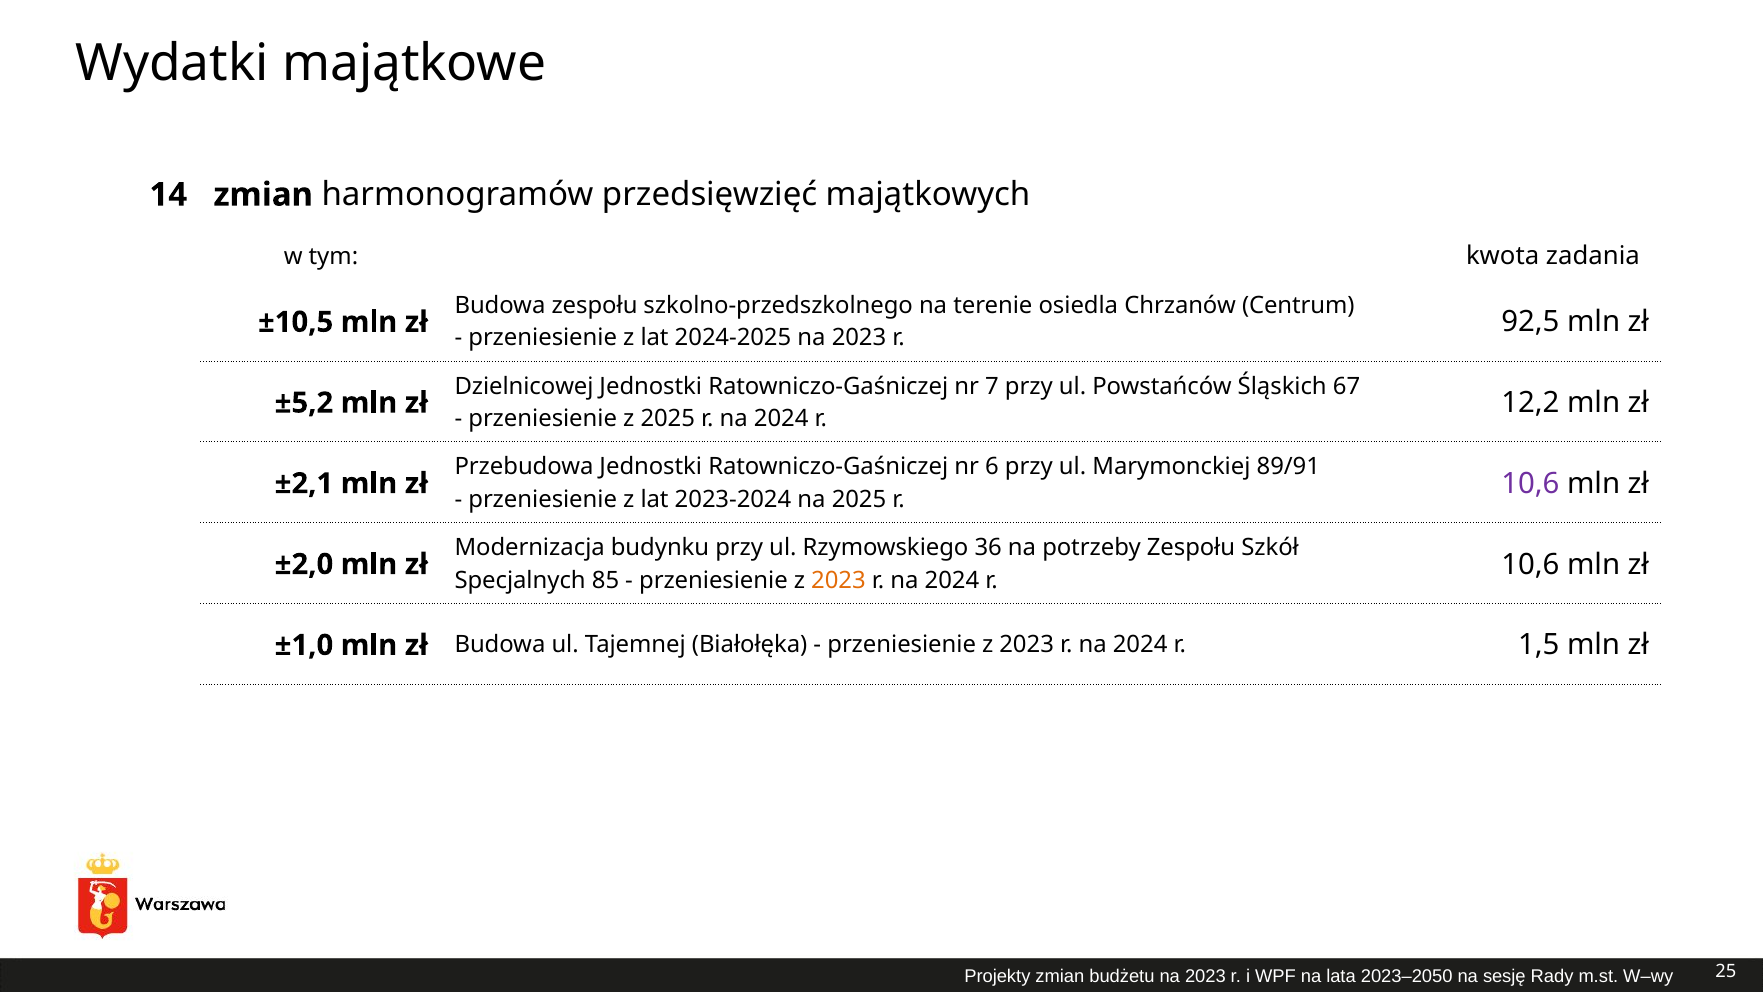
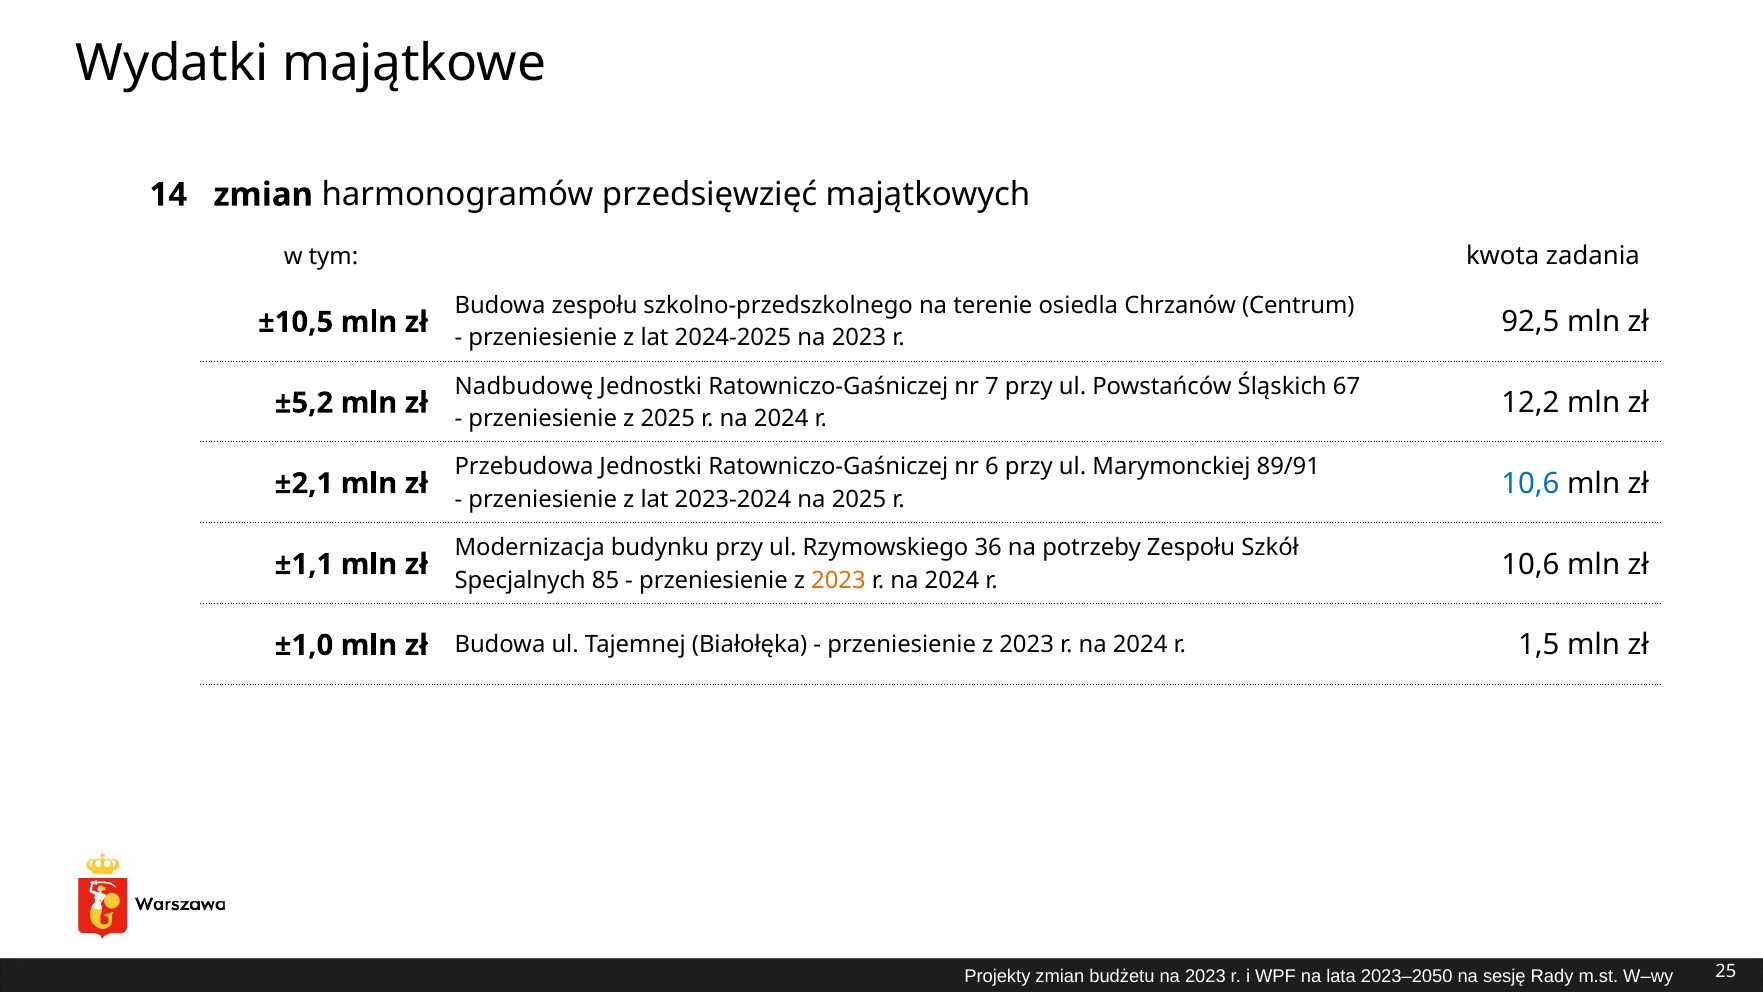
Dzielnicowej: Dzielnicowej -> Nadbudowę (524, 386)
10,6 colour: purple -> blue (1530, 483)
±2,0: ±2,0 -> ±1,1 (304, 564)
